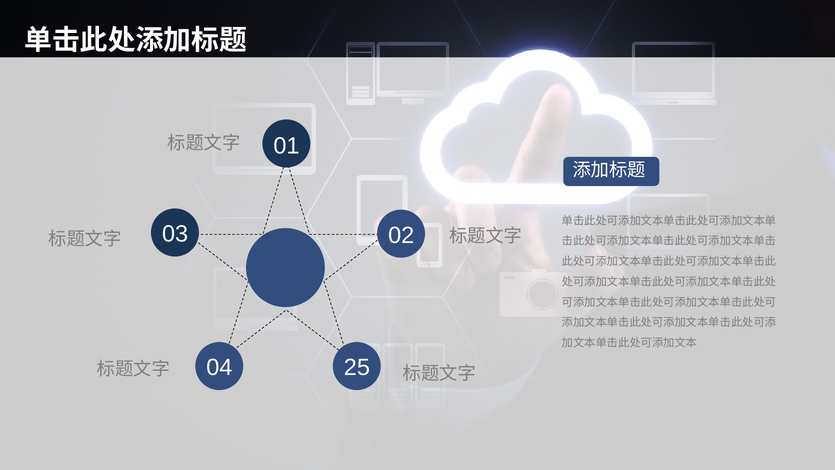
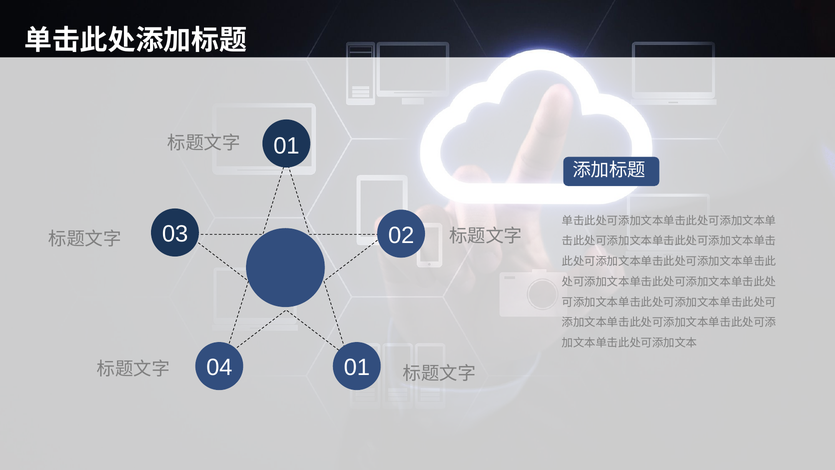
04 25: 25 -> 01 (357, 367)
